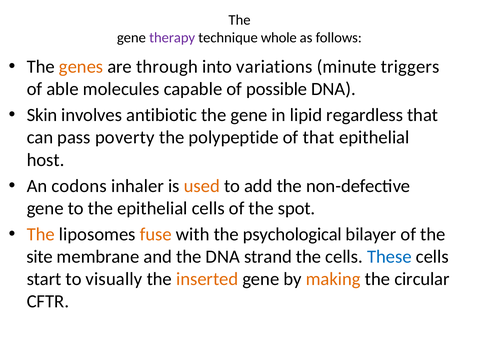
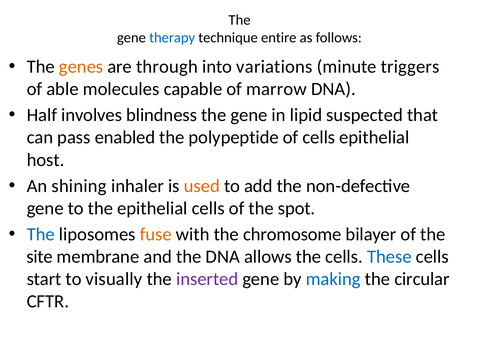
therapy colour: purple -> blue (172, 38)
whole: whole -> entire (279, 38)
possible: possible -> marrow (276, 89)
Skin: Skin -> Half (42, 115)
antibiotic: antibiotic -> blindness (162, 115)
regardless: regardless -> suspected (365, 115)
poverty: poverty -> enabled (125, 138)
of that: that -> cells (319, 138)
codons: codons -> shining (79, 186)
The colour: orange -> blue (41, 235)
psychological: psychological -> chromosome (292, 235)
strand: strand -> allows (268, 257)
inserted colour: orange -> purple (207, 279)
making colour: orange -> blue (333, 279)
